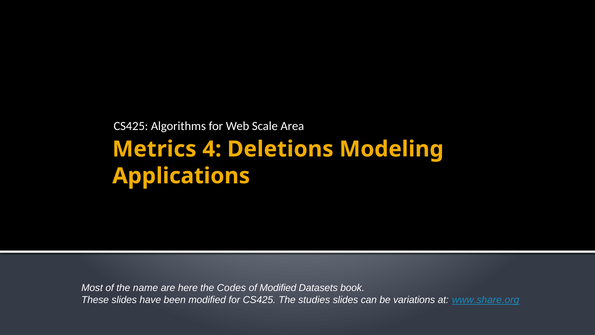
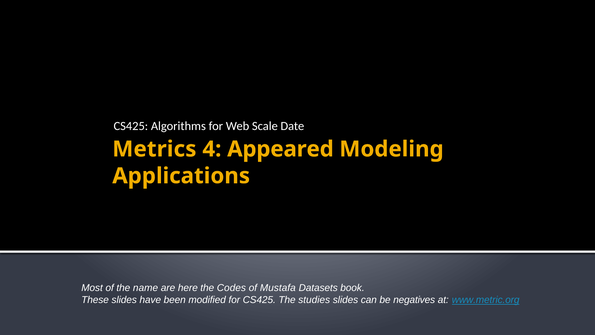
Area: Area -> Date (292, 126)
Deletions: Deletions -> Appeared (280, 149)
of Modified: Modified -> Mustafa (278, 288)
variations: variations -> negatives (414, 300)
www.share.org: www.share.org -> www.metric.org (486, 300)
